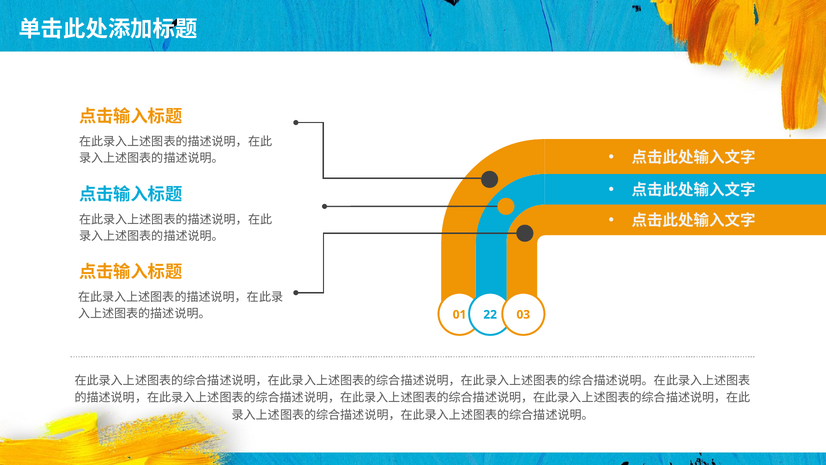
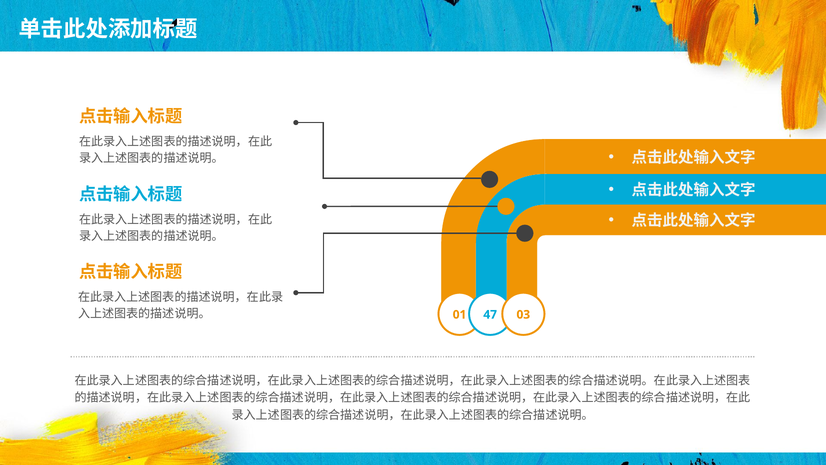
22: 22 -> 47 (490, 314)
